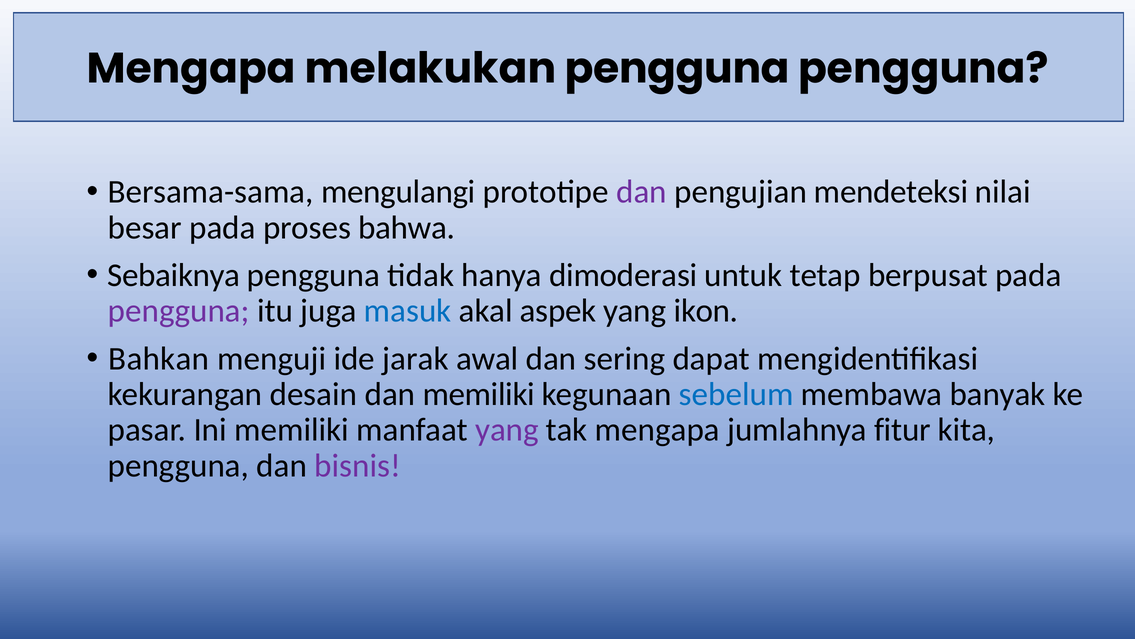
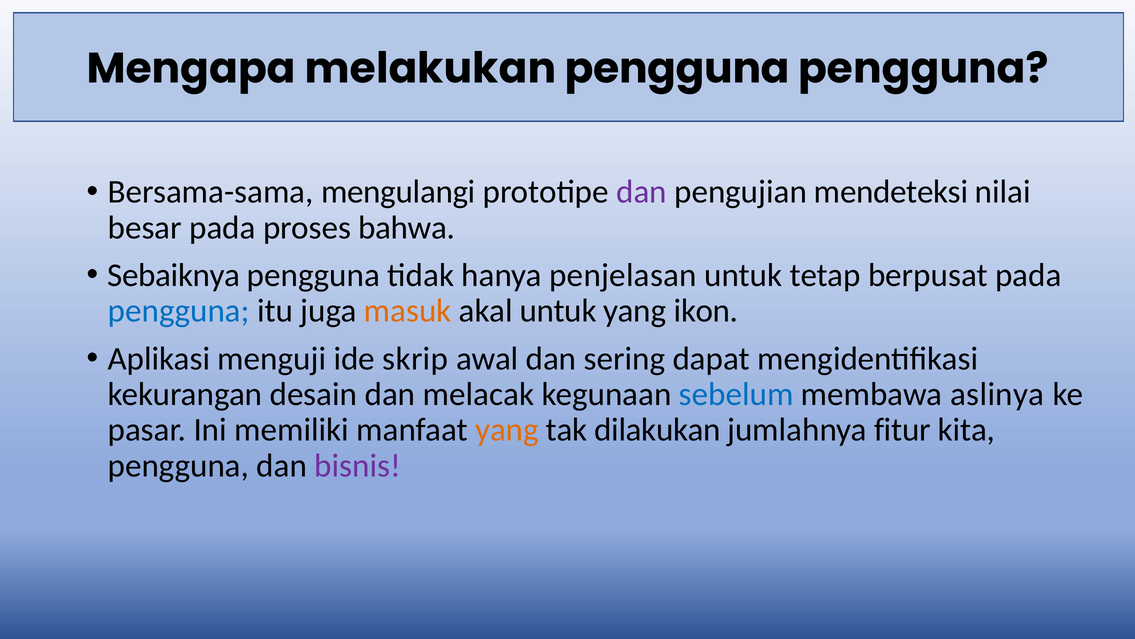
dimoderasi: dimoderasi -> penjelasan (623, 275)
pengguna colour: purple -> blue (179, 311)
masuk colour: blue -> orange (408, 311)
akal aspek: aspek -> untuk (558, 311)
Bahkan: Bahkan -> Aplikasi (159, 358)
jarak: jarak -> skrip (415, 358)
dan memiliki: memiliki -> melacak (478, 394)
banyak: banyak -> aslinya (997, 394)
yang colour: purple -> orange (507, 430)
tak mengapa: mengapa -> dilakukan (657, 430)
